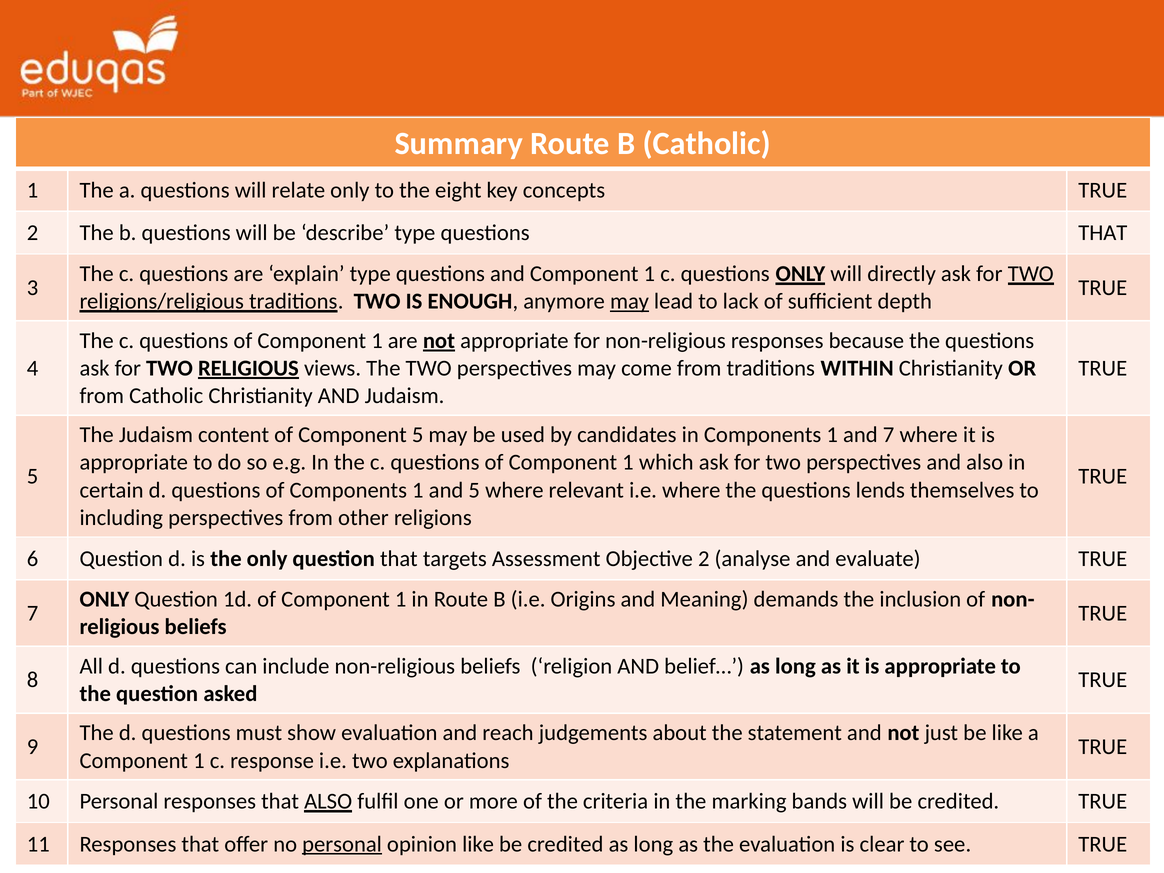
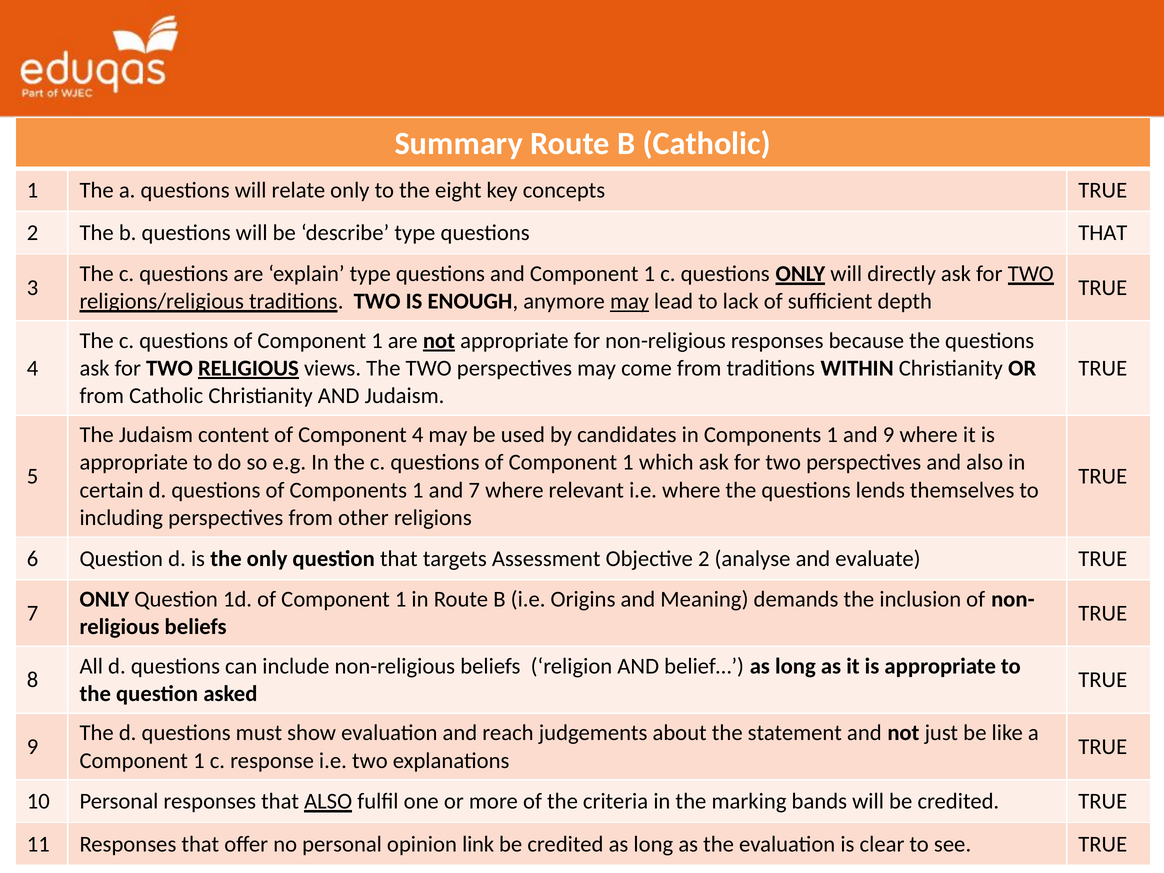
Component 5: 5 -> 4 (418, 435)
and 7: 7 -> 9 (889, 435)
and 5: 5 -> 7 (474, 490)
personal underline: present -> none (342, 844)
opinion like: like -> link (478, 844)
